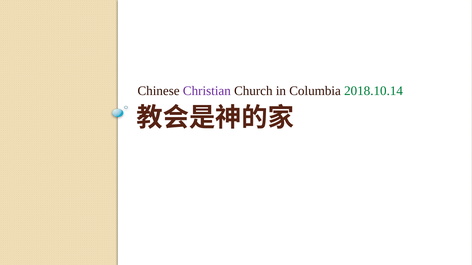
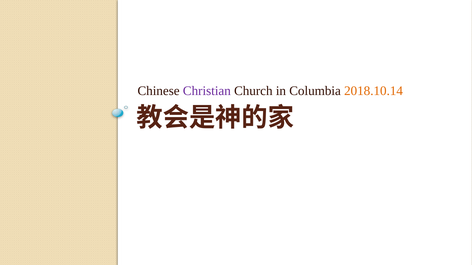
2018.10.14 colour: green -> orange (374, 91)
